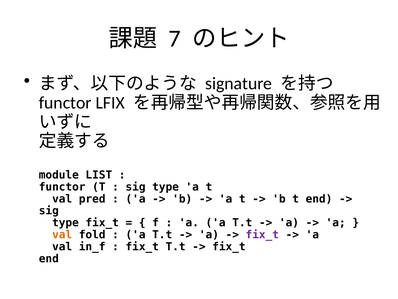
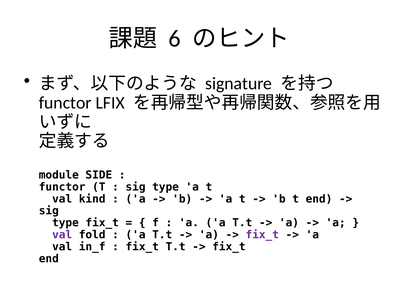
7: 7 -> 6 (175, 39)
LIST: LIST -> SIDE (99, 175)
pred: pred -> kind (92, 199)
val colour: orange -> purple (62, 234)
